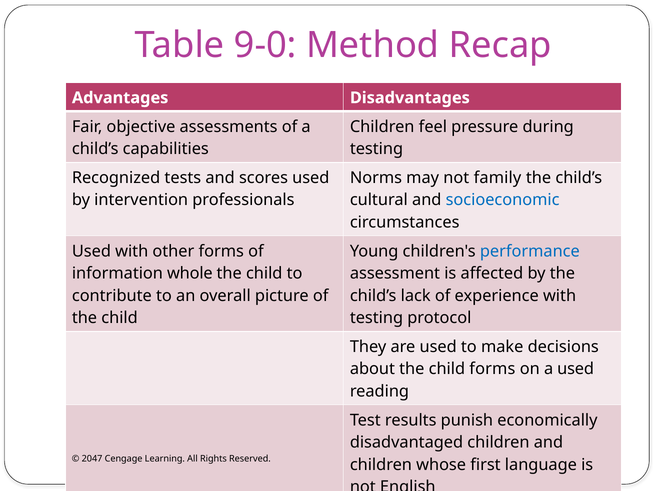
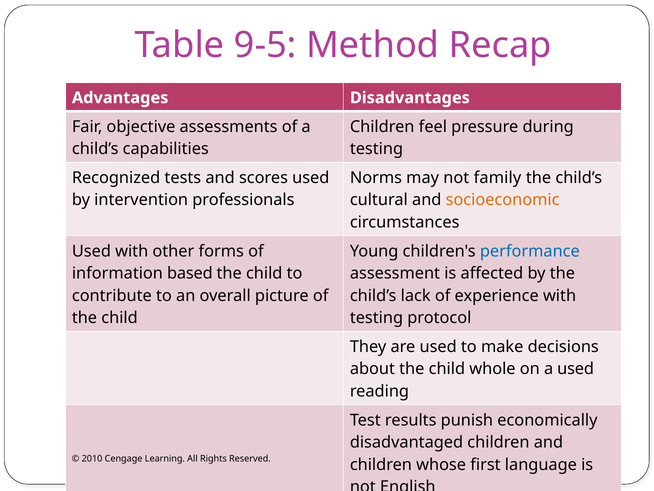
9-0: 9-0 -> 9-5 (265, 45)
socioeconomic colour: blue -> orange (503, 200)
whole: whole -> based (190, 273)
child forms: forms -> whole (492, 369)
2047: 2047 -> 2010 (92, 458)
